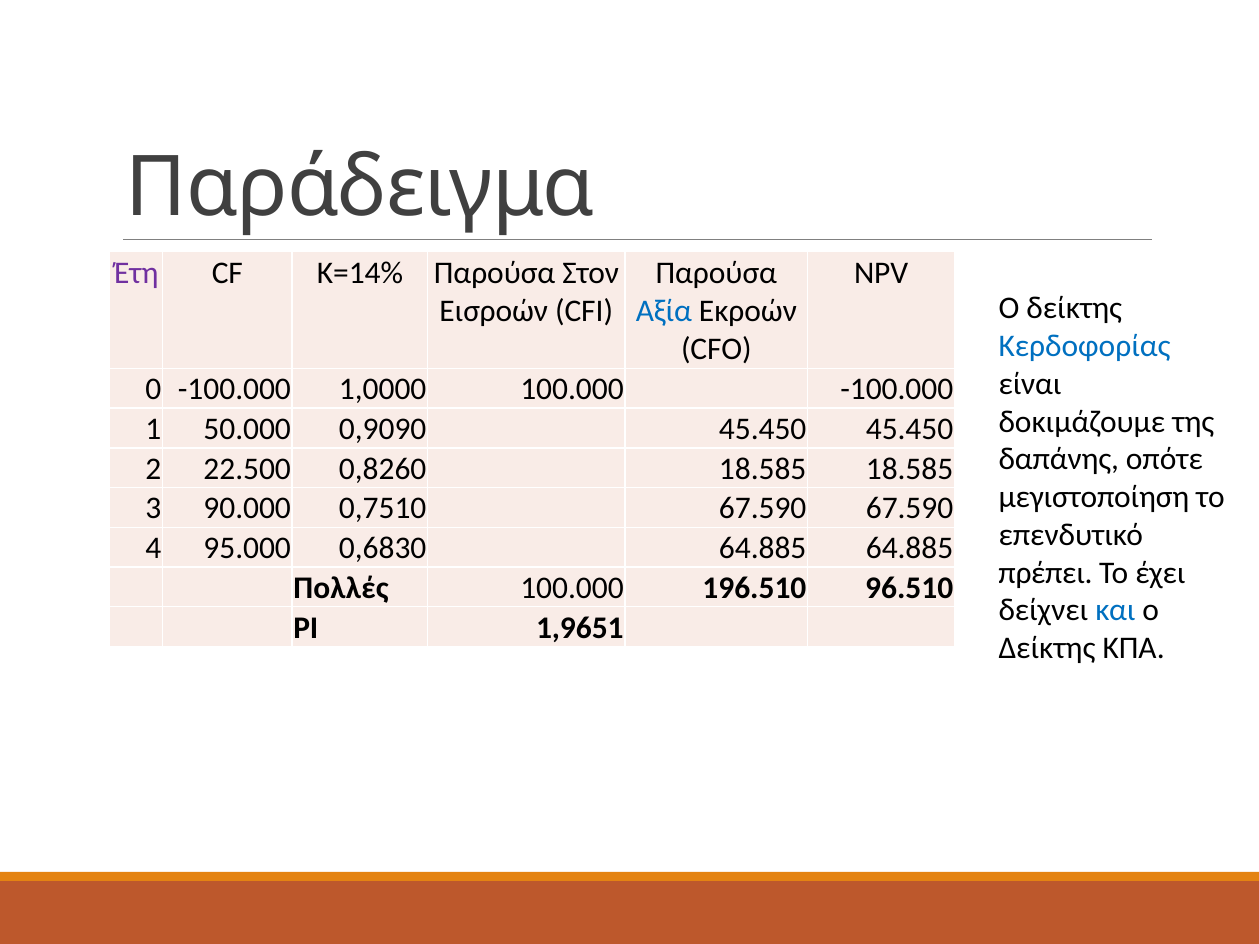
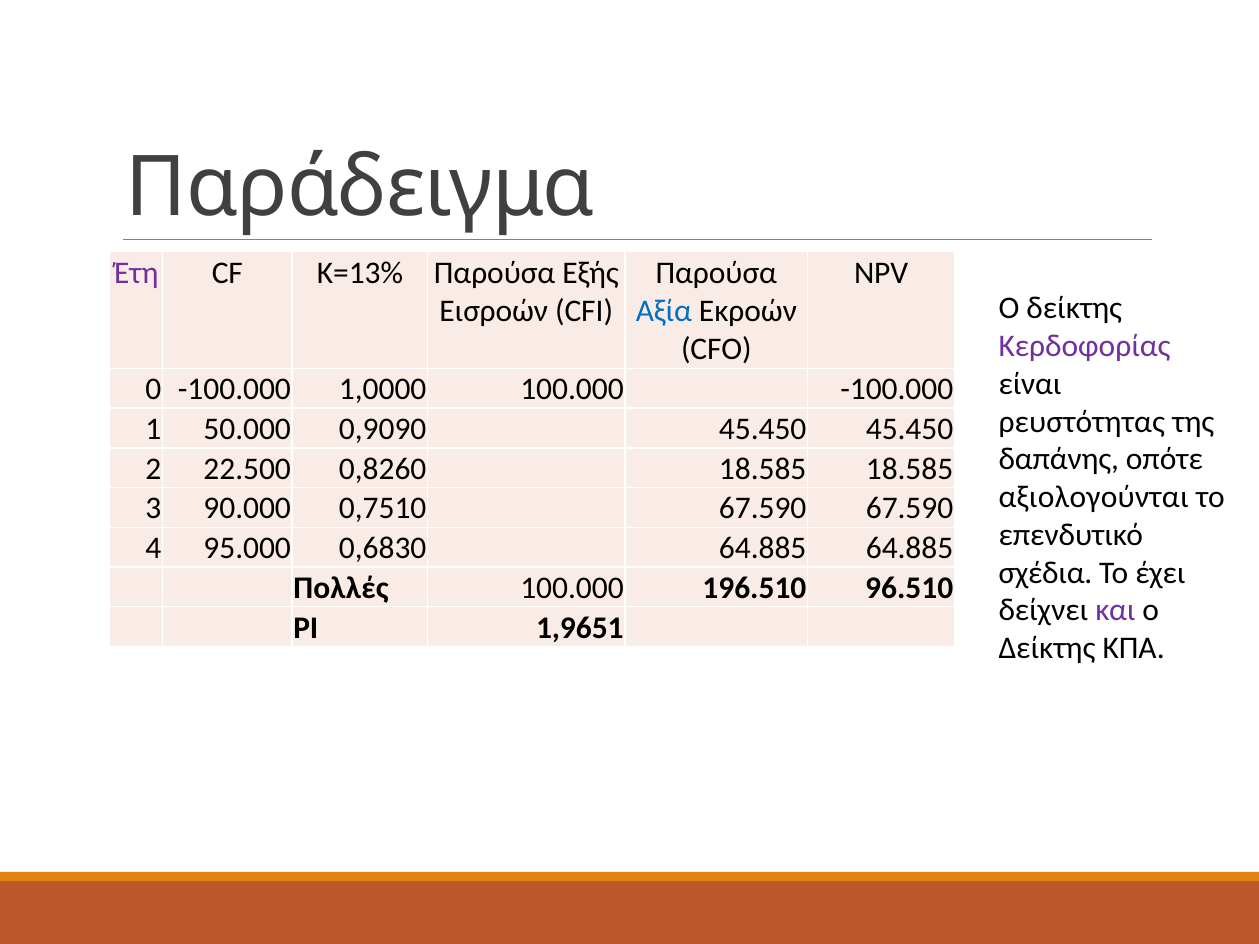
Κ=14%: Κ=14% -> Κ=13% (360, 273)
Στον: Στον -> Εξής (591, 273)
Κερδοφορίας colour: blue -> purple (1085, 346)
δοκιμάζουμε: δοκιμάζουμε -> ρευστότητας (1082, 422)
μεγιστοποίηση: μεγιστοποίηση -> αξιολογούνται (1094, 497)
πρέπει: πρέπει -> σχέδια (1045, 573)
και colour: blue -> purple (1115, 611)
